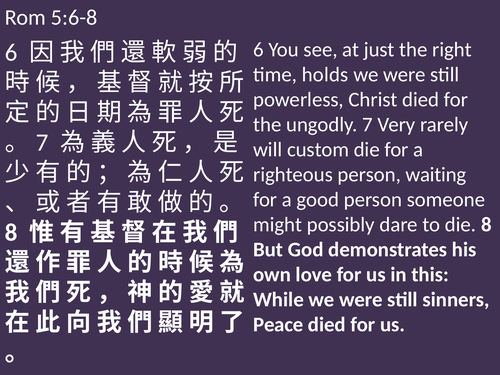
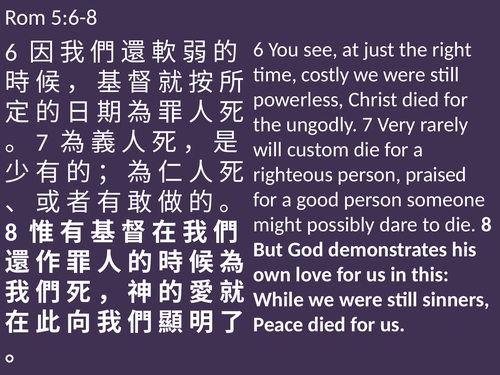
holds: holds -> costly (325, 75)
waiting: waiting -> praised (436, 175)
